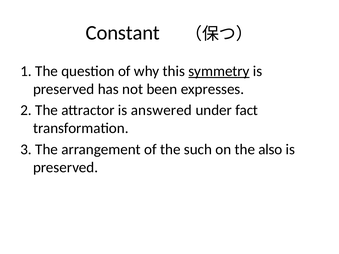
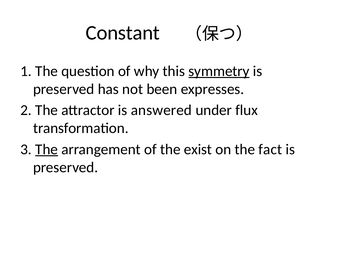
fact: fact -> flux (247, 110)
The underline: none -> present (47, 149)
such: such -> exist (198, 149)
also: also -> fact (270, 149)
